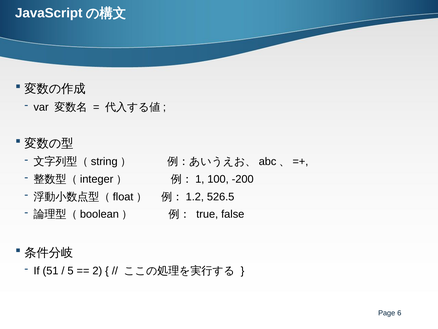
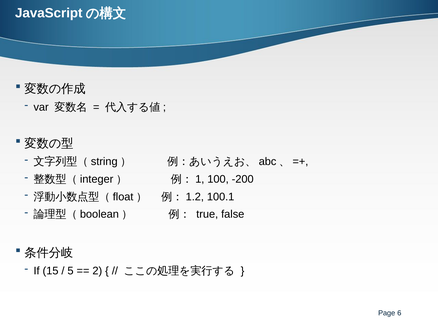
526.5: 526.5 -> 100.1 (221, 196)
51: 51 -> 15 (51, 270)
